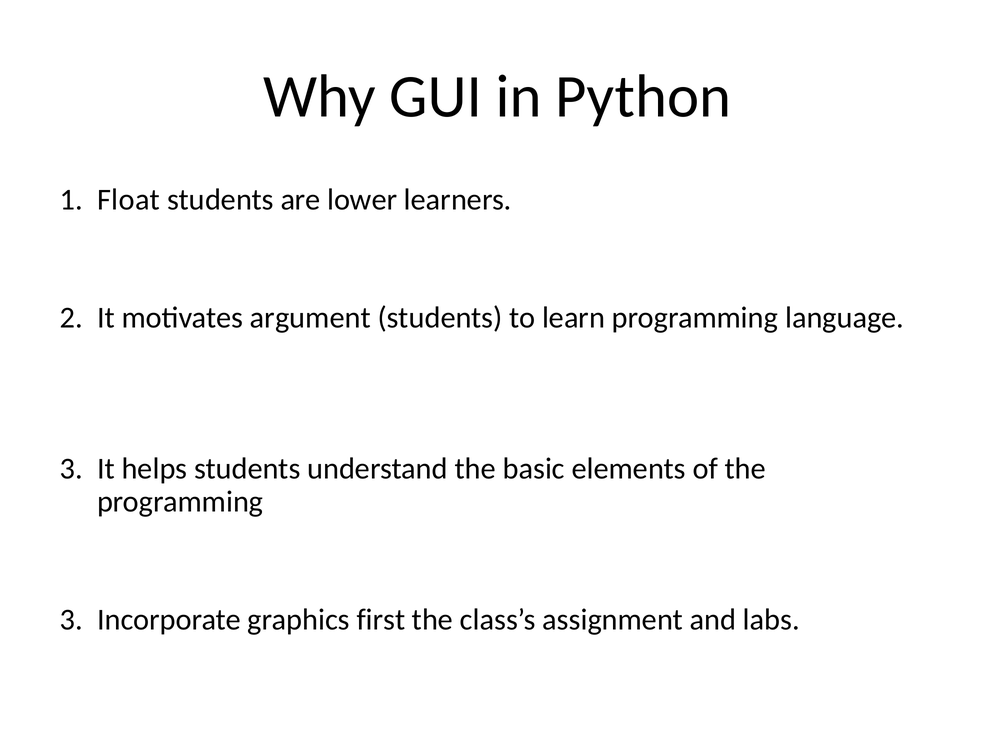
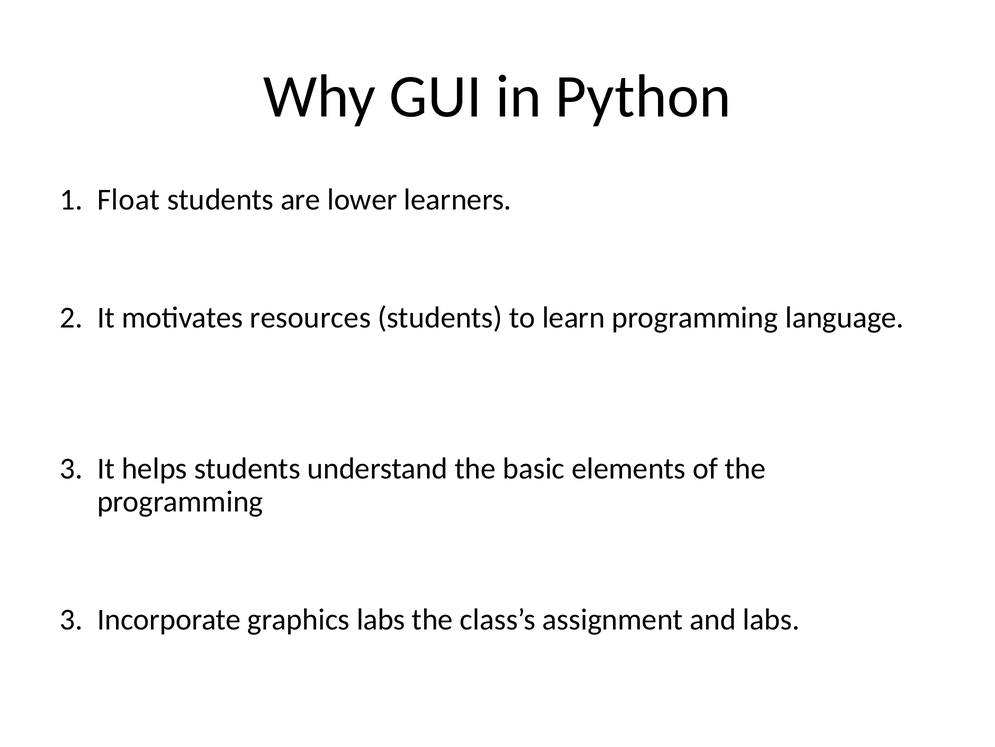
argument: argument -> resources (310, 317)
graphics first: first -> labs (381, 619)
